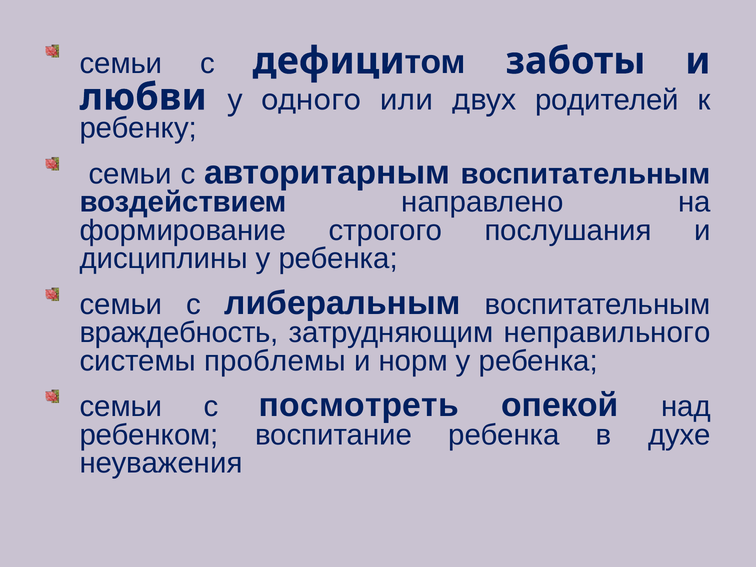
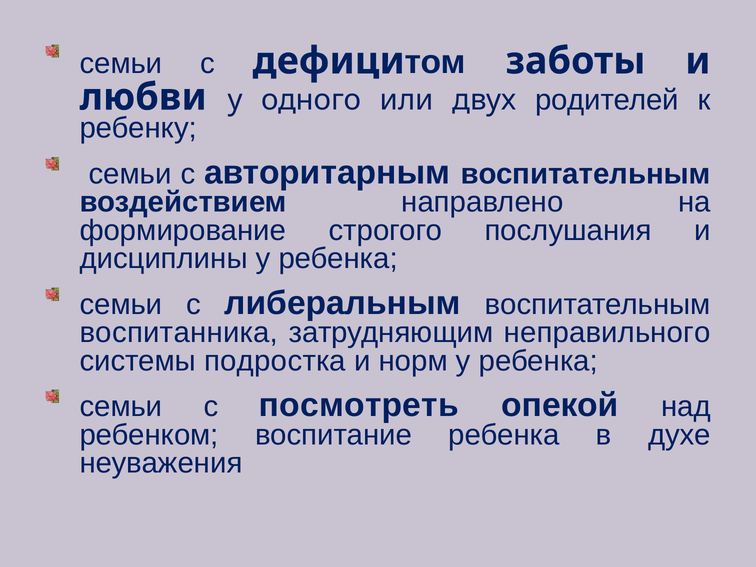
враждебность: враждебность -> воспитанника (179, 333)
проблемы: проблемы -> подростка (275, 361)
